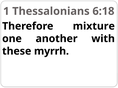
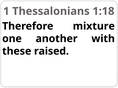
6:18: 6:18 -> 1:18 (103, 11)
myrrh: myrrh -> raised (51, 51)
